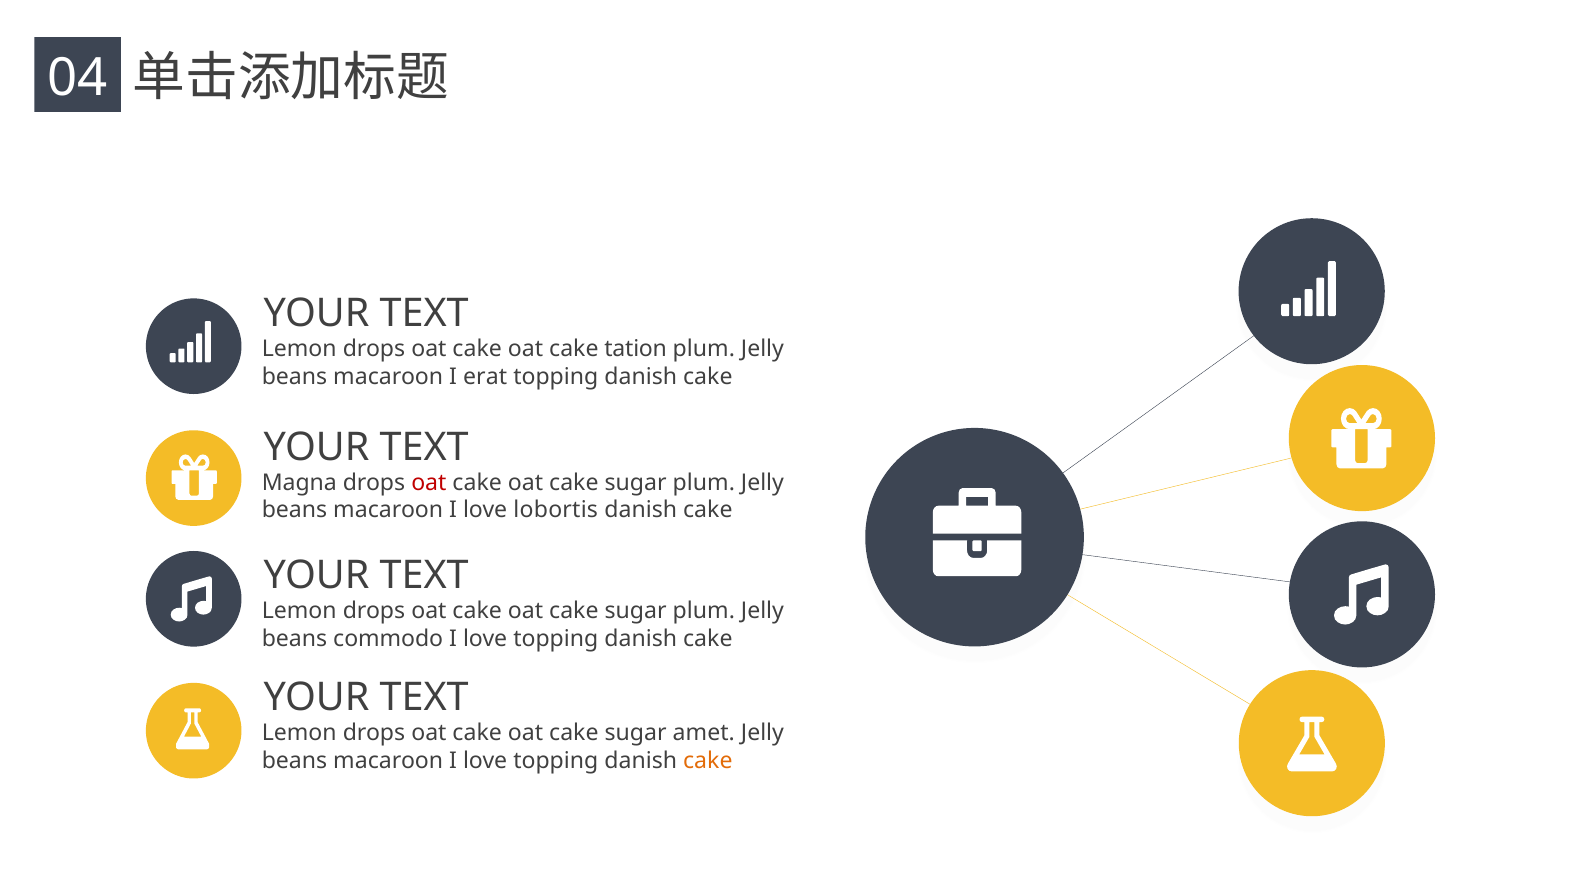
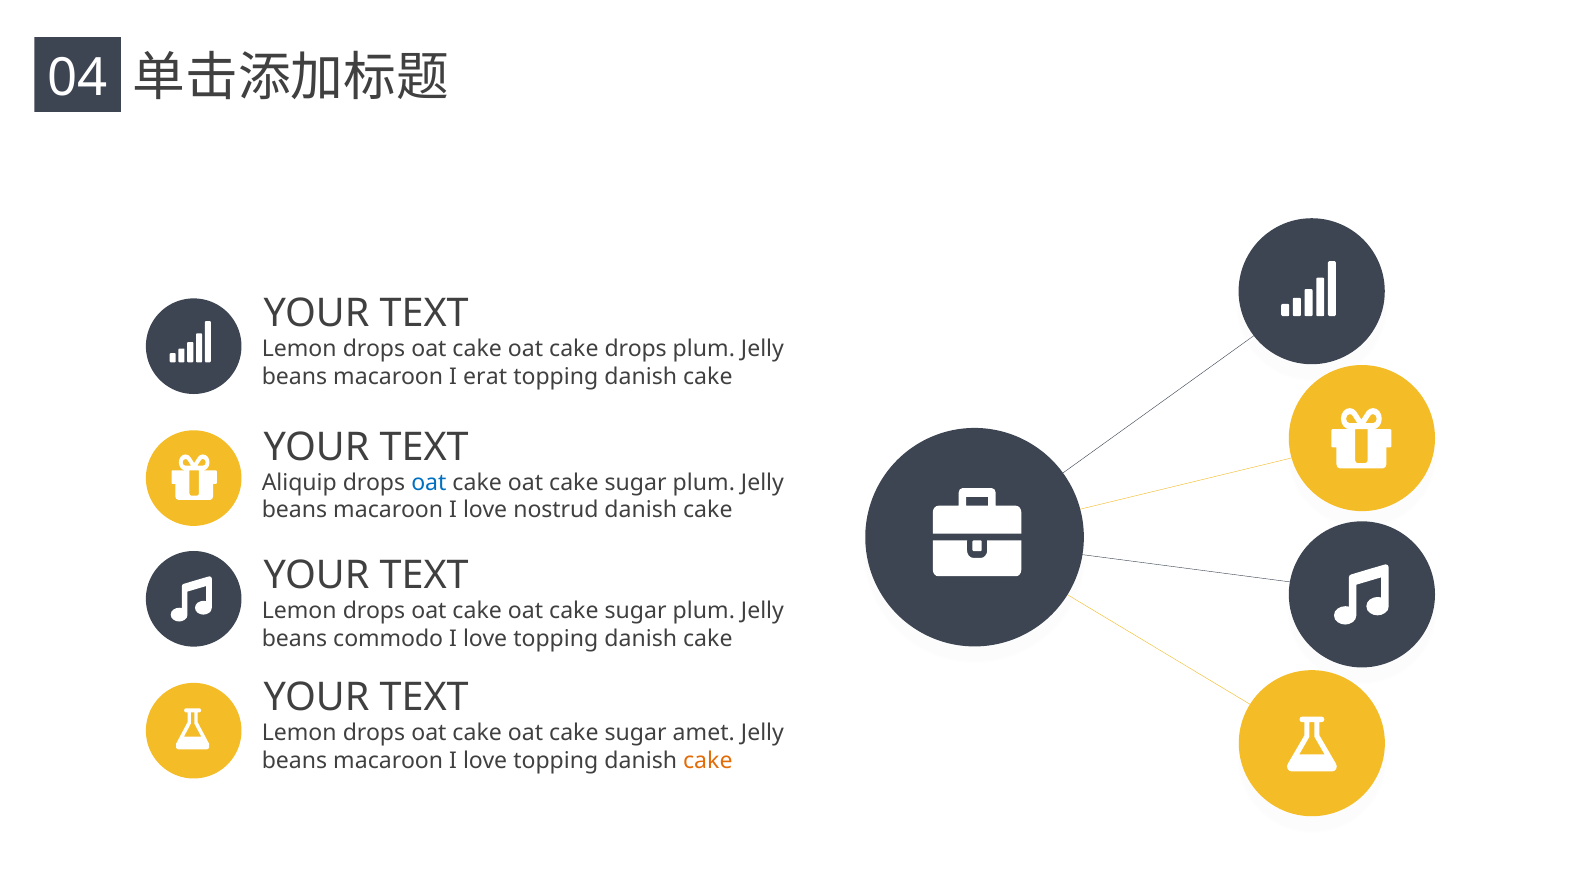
cake tation: tation -> drops (636, 350)
Magna: Magna -> Aliquip (299, 483)
oat colour: red -> blue (429, 483)
lobortis: lobortis -> nostrud (556, 511)
